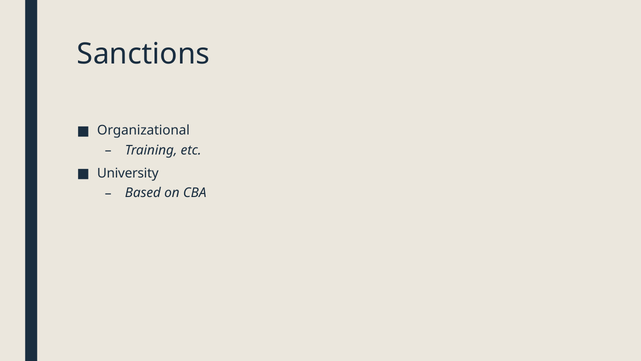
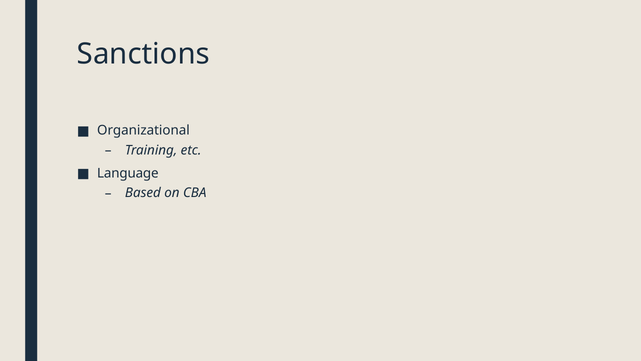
University: University -> Language (128, 173)
